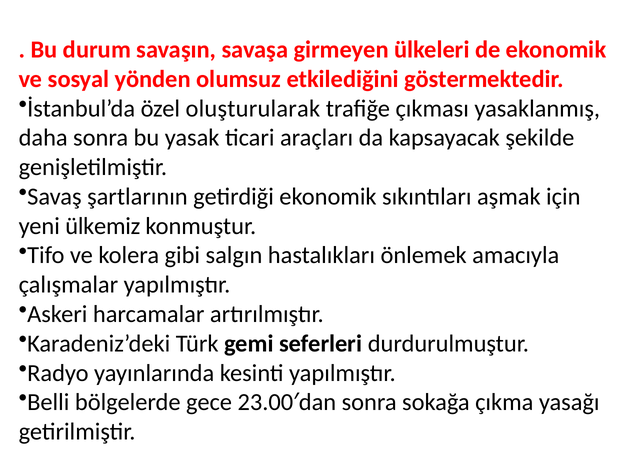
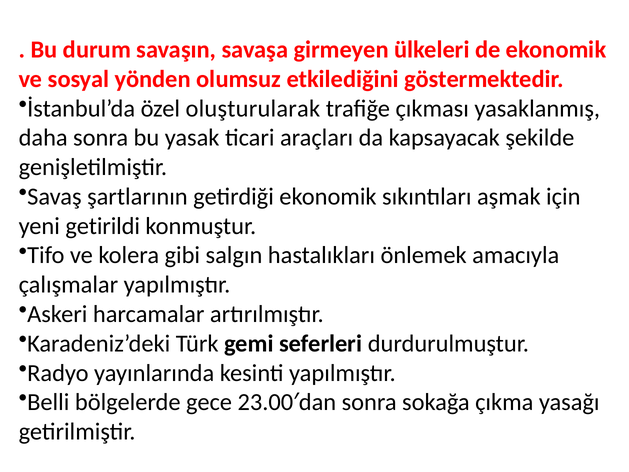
ülkemiz: ülkemiz -> getirildi (103, 226)
